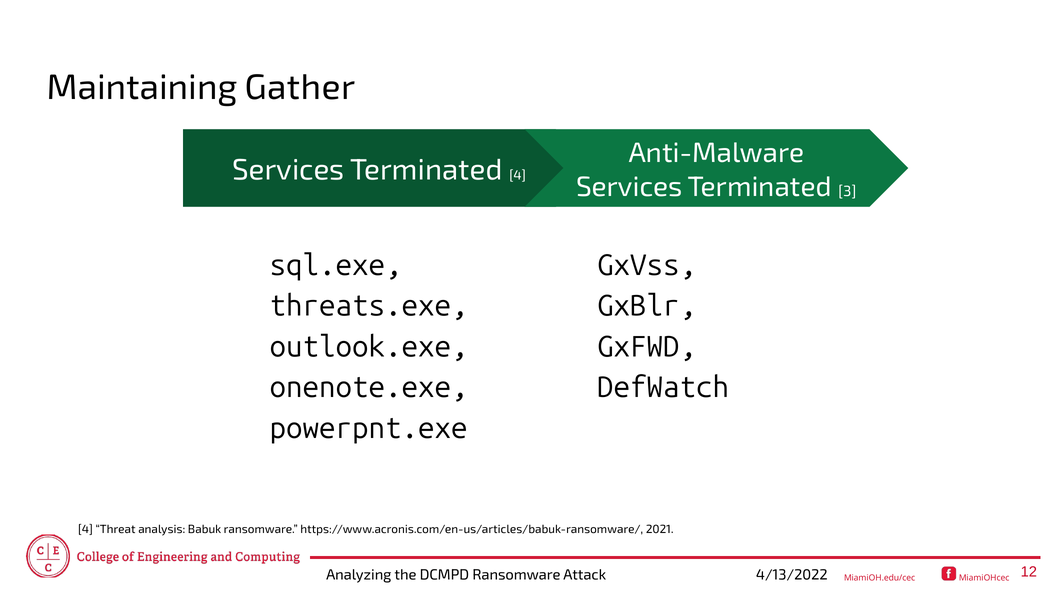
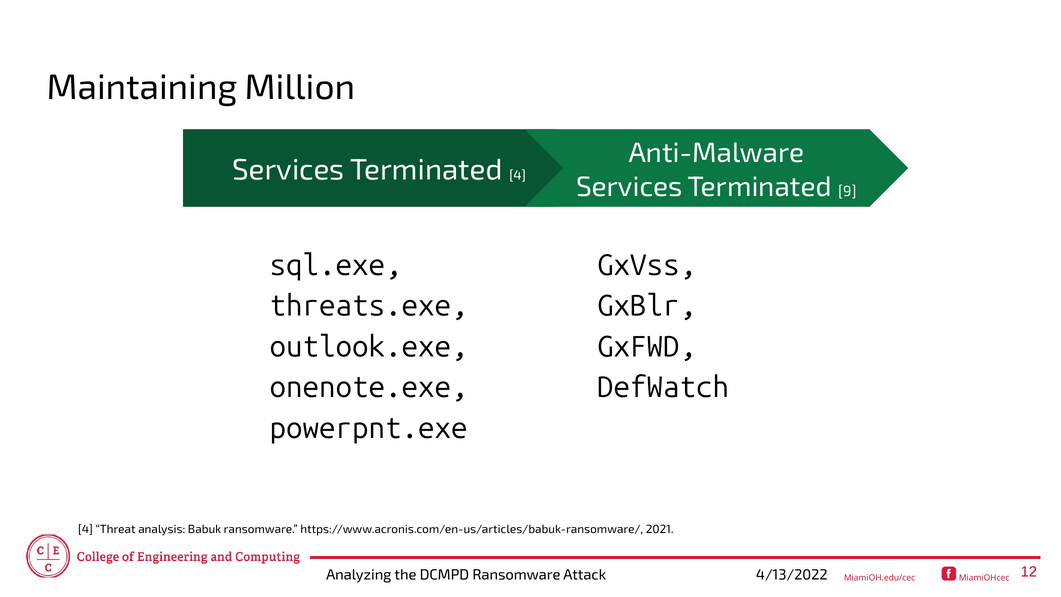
Gather: Gather -> Million (300, 87)
3: 3 -> 9 (847, 191)
